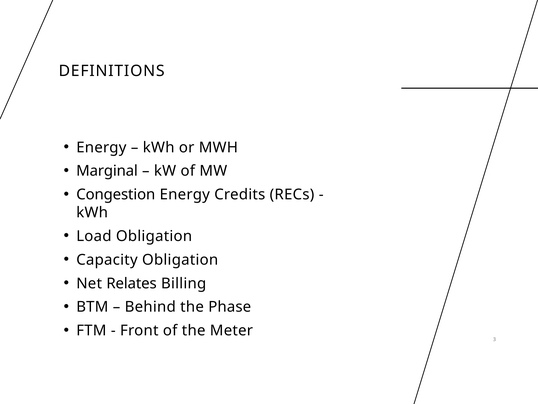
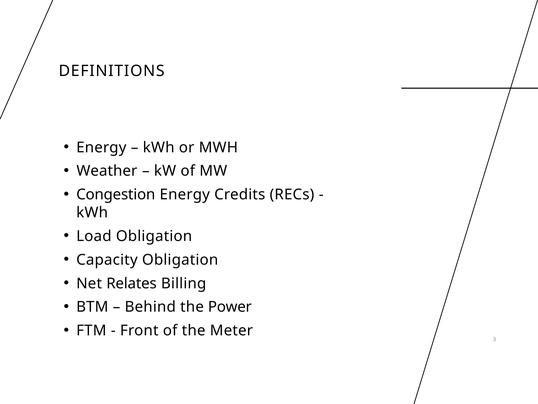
Marginal: Marginal -> Weather (107, 171)
Phase: Phase -> Power (230, 307)
